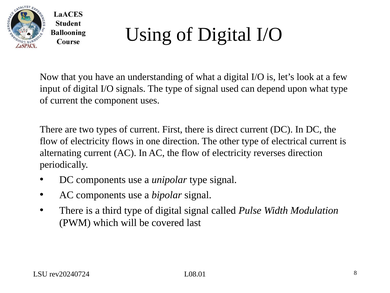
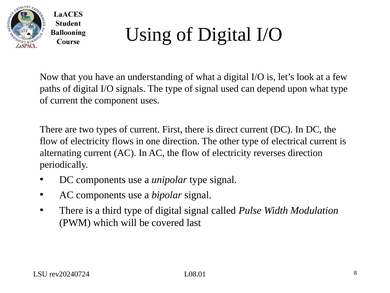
input: input -> paths (50, 88)
